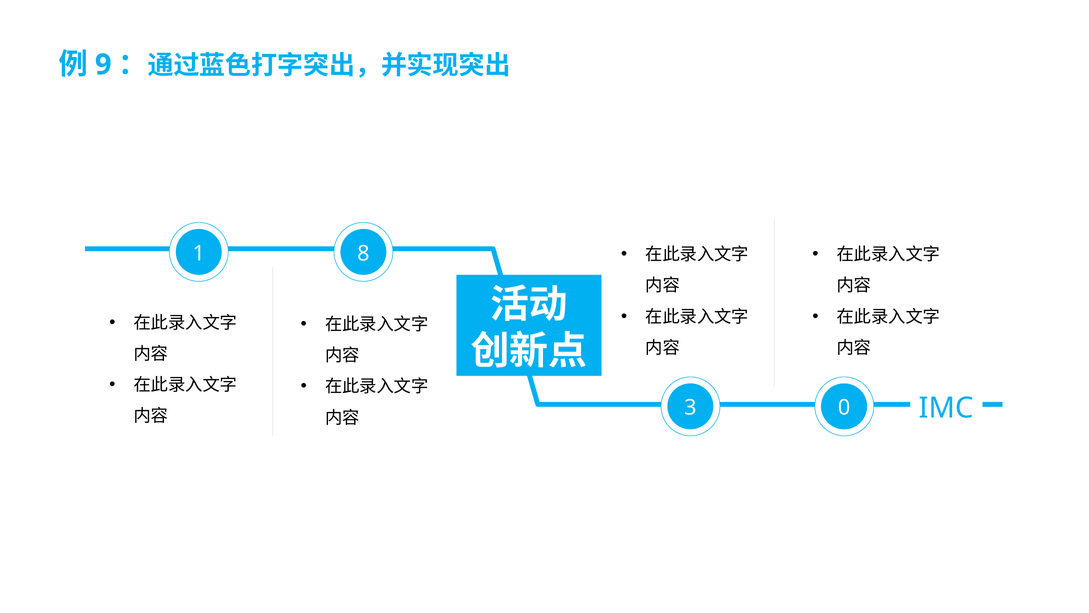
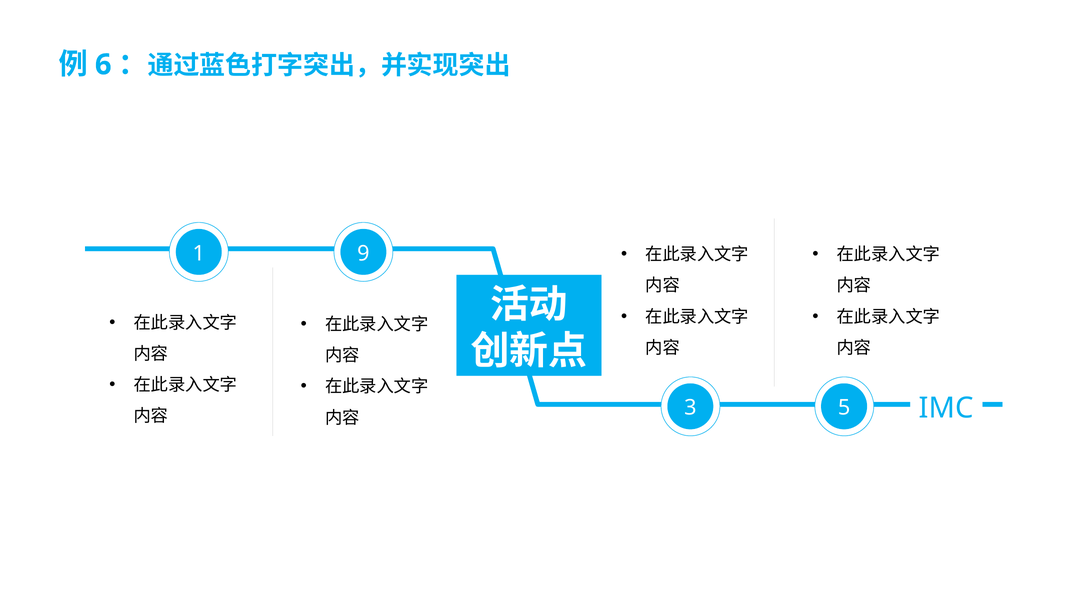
9: 9 -> 6 (103, 65)
8: 8 -> 9 (363, 253)
0: 0 -> 5 (844, 408)
